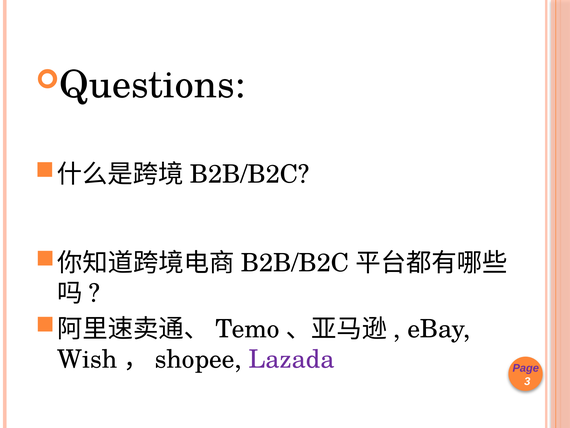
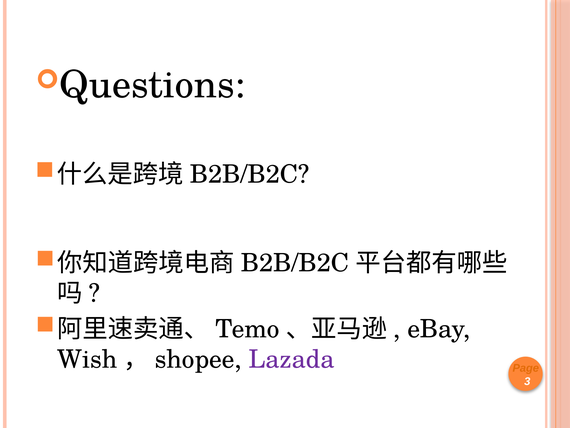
Page colour: purple -> orange (526, 368)
